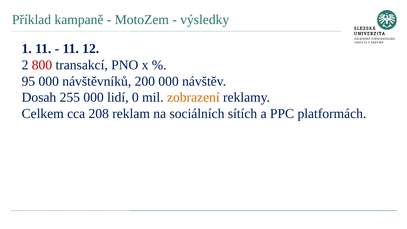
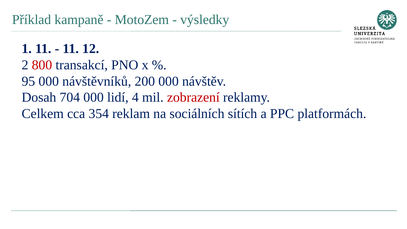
255: 255 -> 704 (70, 97)
0: 0 -> 4 (135, 97)
zobrazení colour: orange -> red (193, 97)
208: 208 -> 354 (99, 114)
